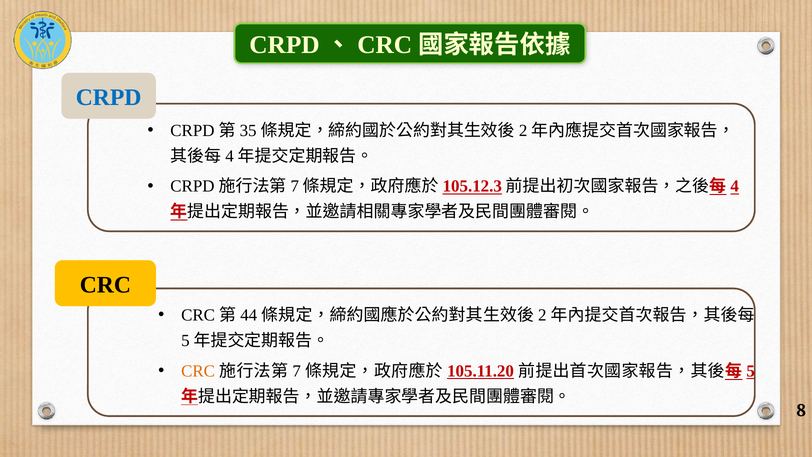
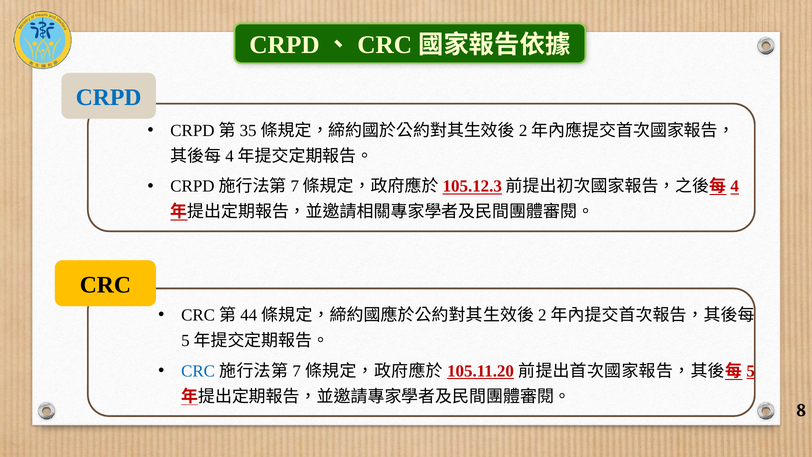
CRC colour: orange -> blue (198, 371)
